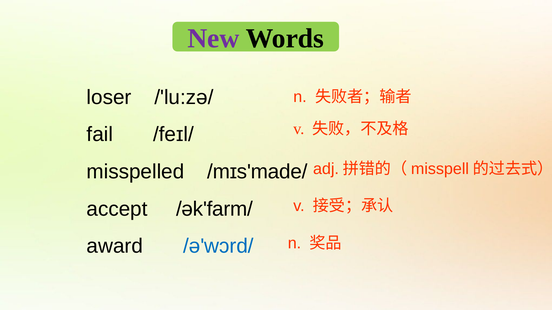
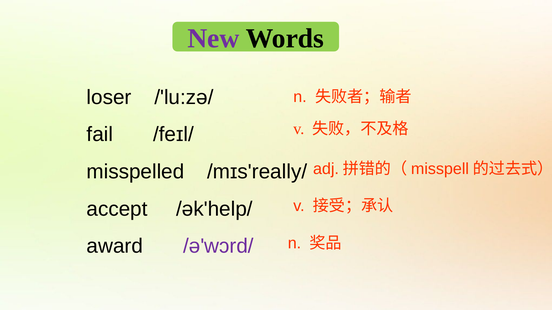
/mɪs'made/: /mɪs'made/ -> /mɪs'really/ (257, 172)
/ək'farm/: /ək'farm/ -> /ək'help/ (214, 209)
/ə'wɔrd/ colour: blue -> purple (218, 246)
